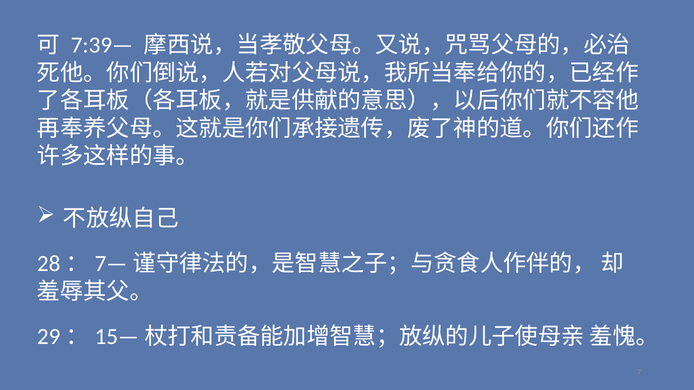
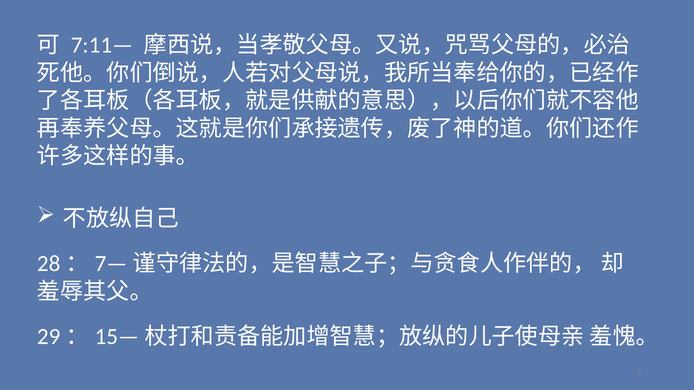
7:39—: 7:39— -> 7:11— (102, 45)
